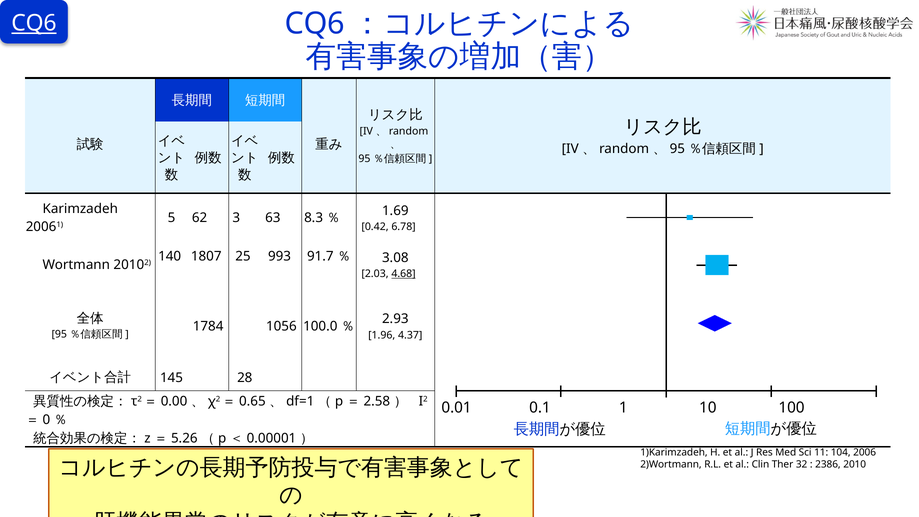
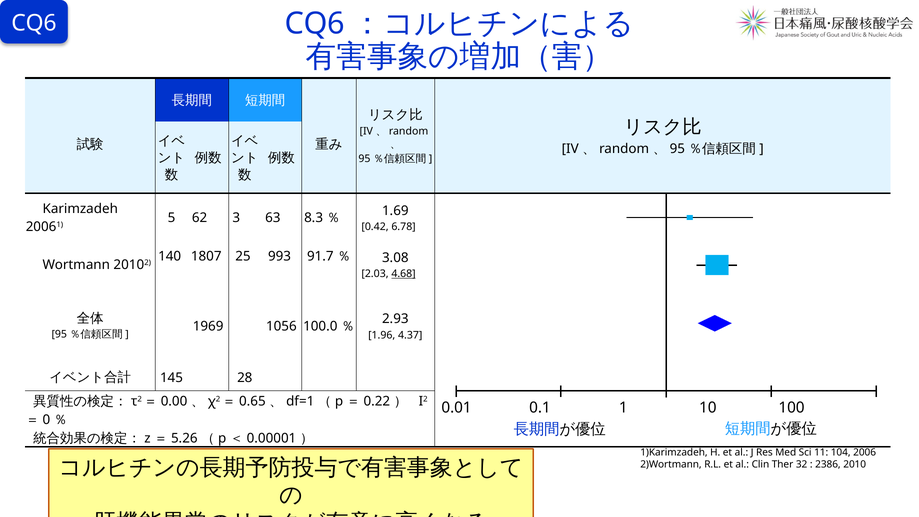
CQ6 underline: present -> none (34, 23)
1784: 1784 -> 1969 (208, 326)
2.58: 2.58 -> 0.22 (377, 401)
